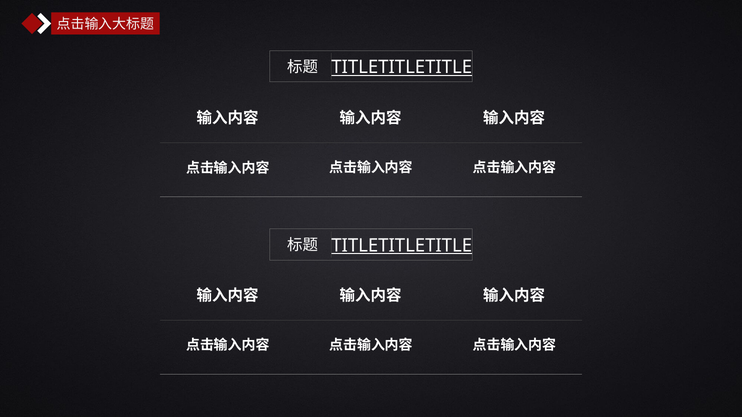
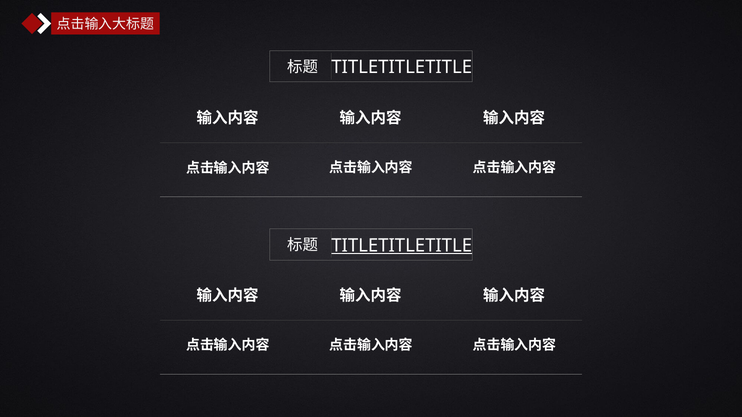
TITLETITLETITLE underline: present -> none (402, 67)
